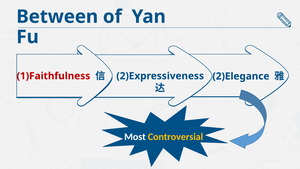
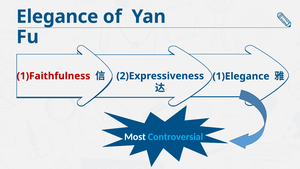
Between: Between -> Elegance (57, 17)
2)Elegance: 2)Elegance -> 1)Elegance (241, 76)
Controversial colour: yellow -> light blue (176, 137)
